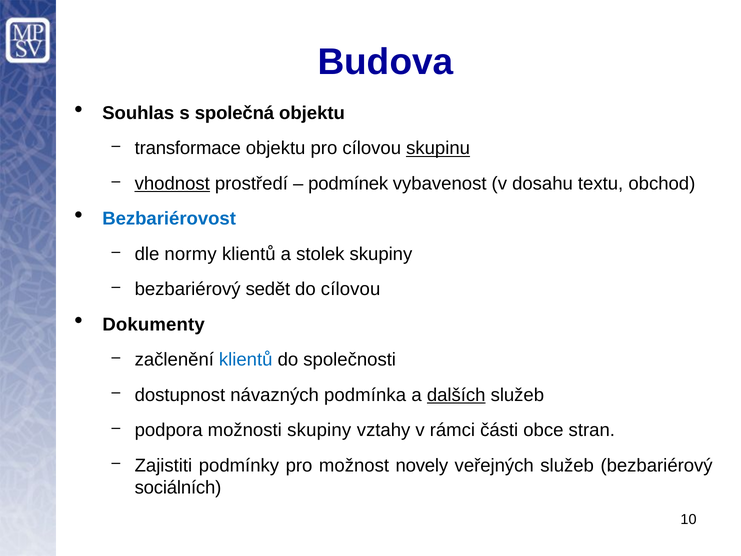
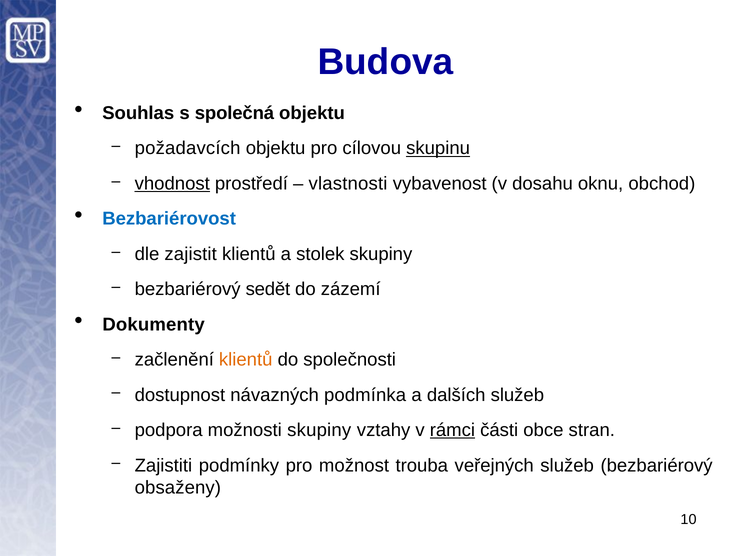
transformace: transformace -> požadavcích (188, 148)
podmínek: podmínek -> vlastnosti (348, 184)
textu: textu -> oknu (601, 184)
normy: normy -> zajistit (191, 254)
do cílovou: cílovou -> zázemí (351, 289)
klientů colour: blue -> orange (246, 360)
dalších underline: present -> none (456, 395)
rámci underline: none -> present (452, 430)
novely: novely -> trouba (422, 465)
sociálních: sociálních -> obsaženy (178, 487)
